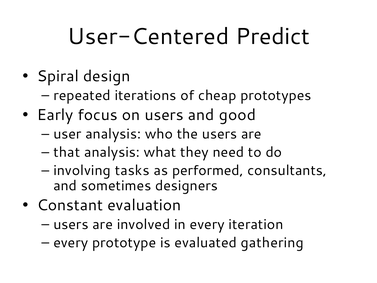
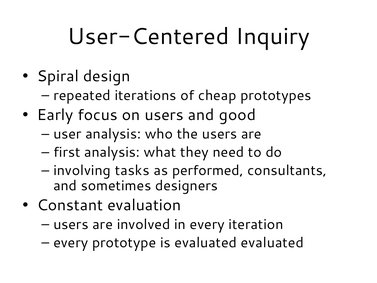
Predict: Predict -> Inquiry (273, 36)
that: that -> first (67, 152)
evaluated gathering: gathering -> evaluated (272, 242)
